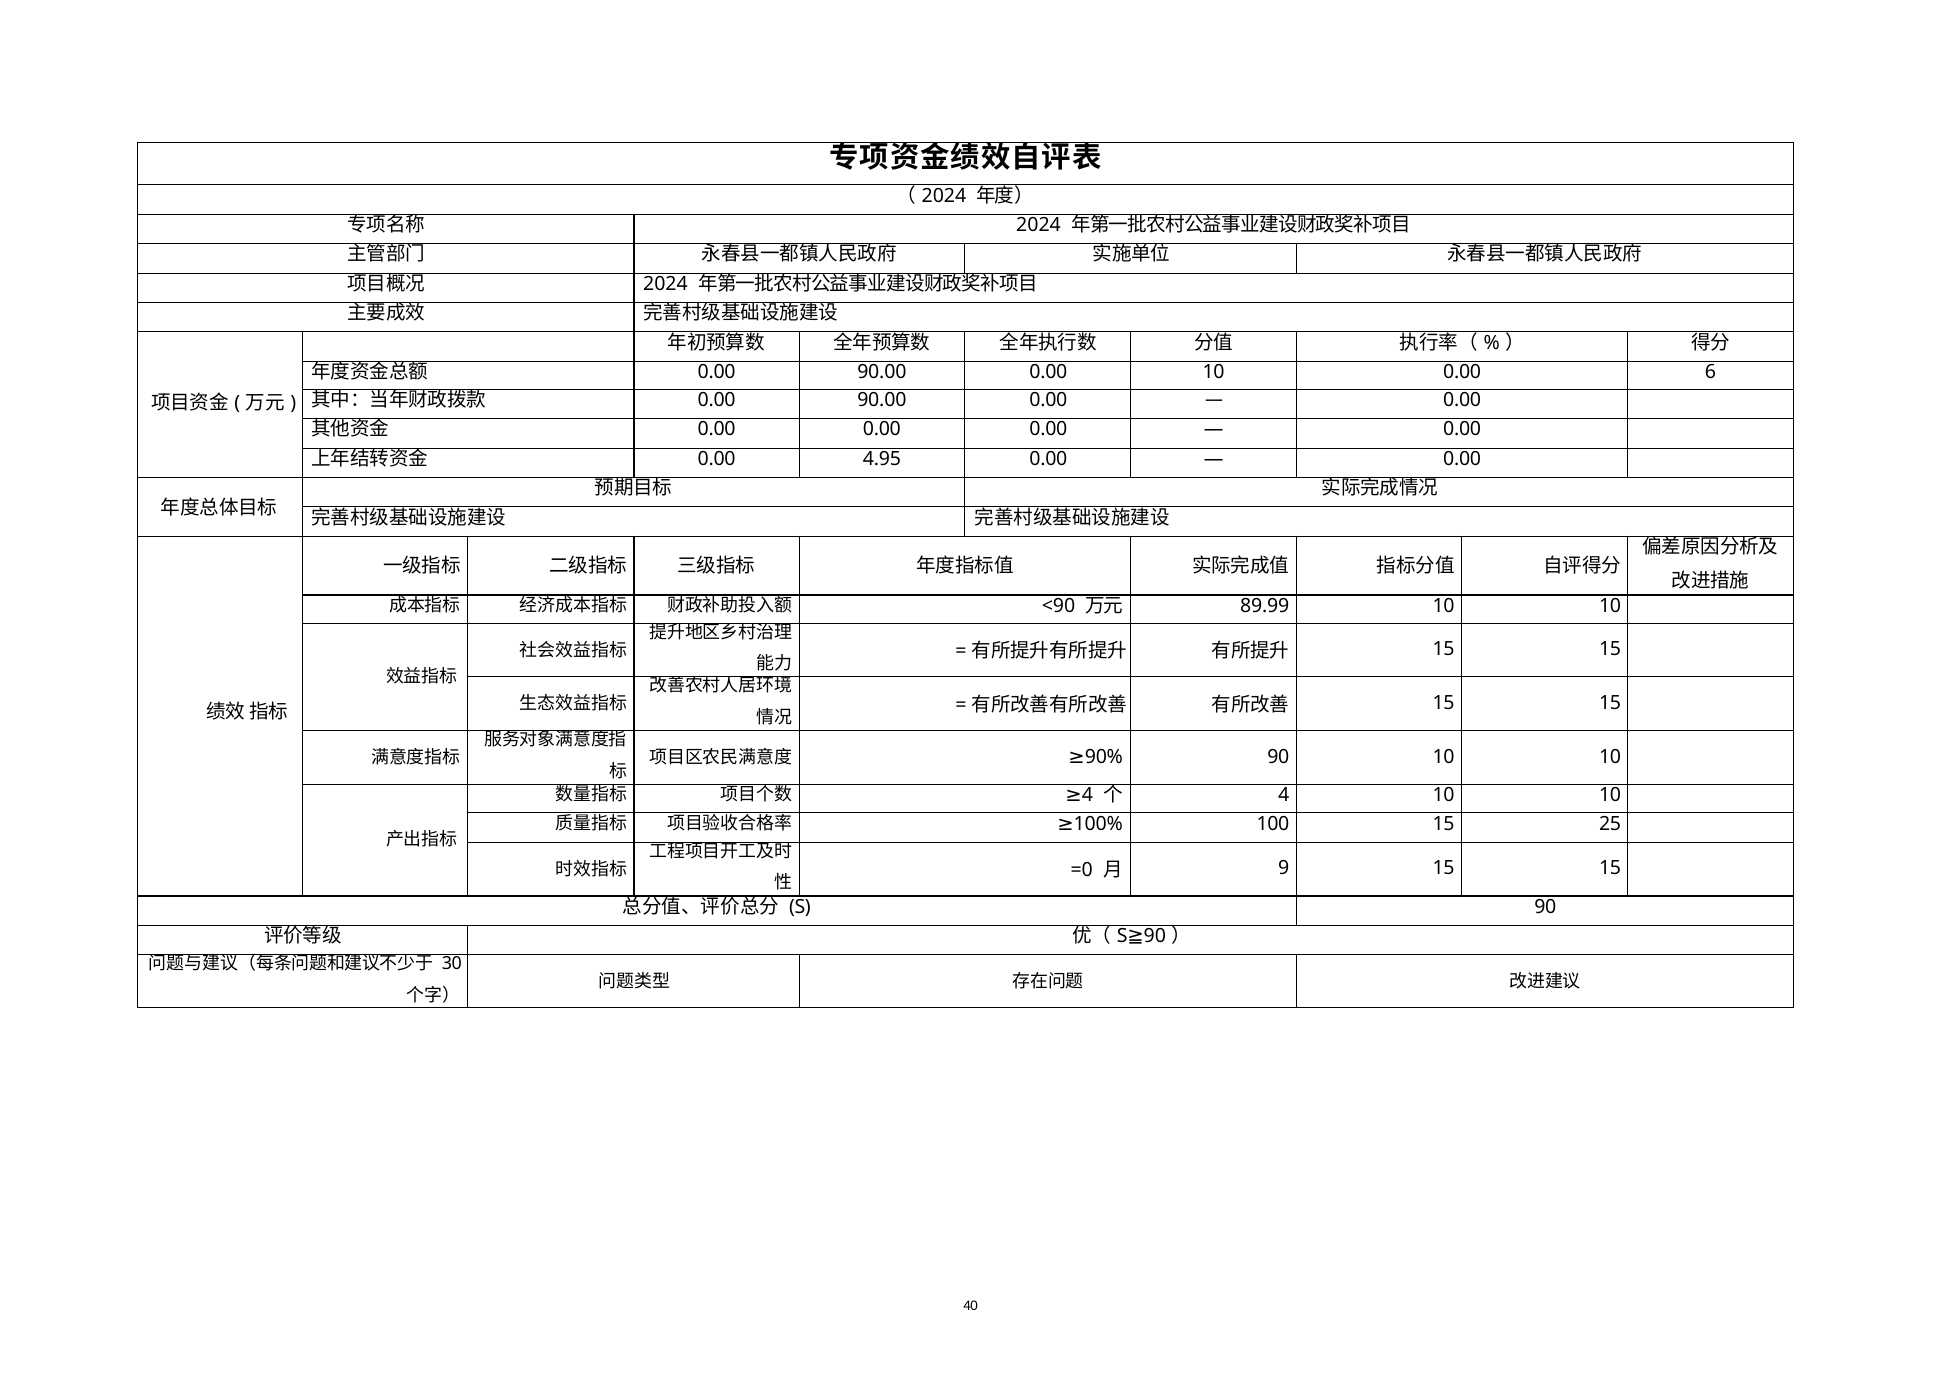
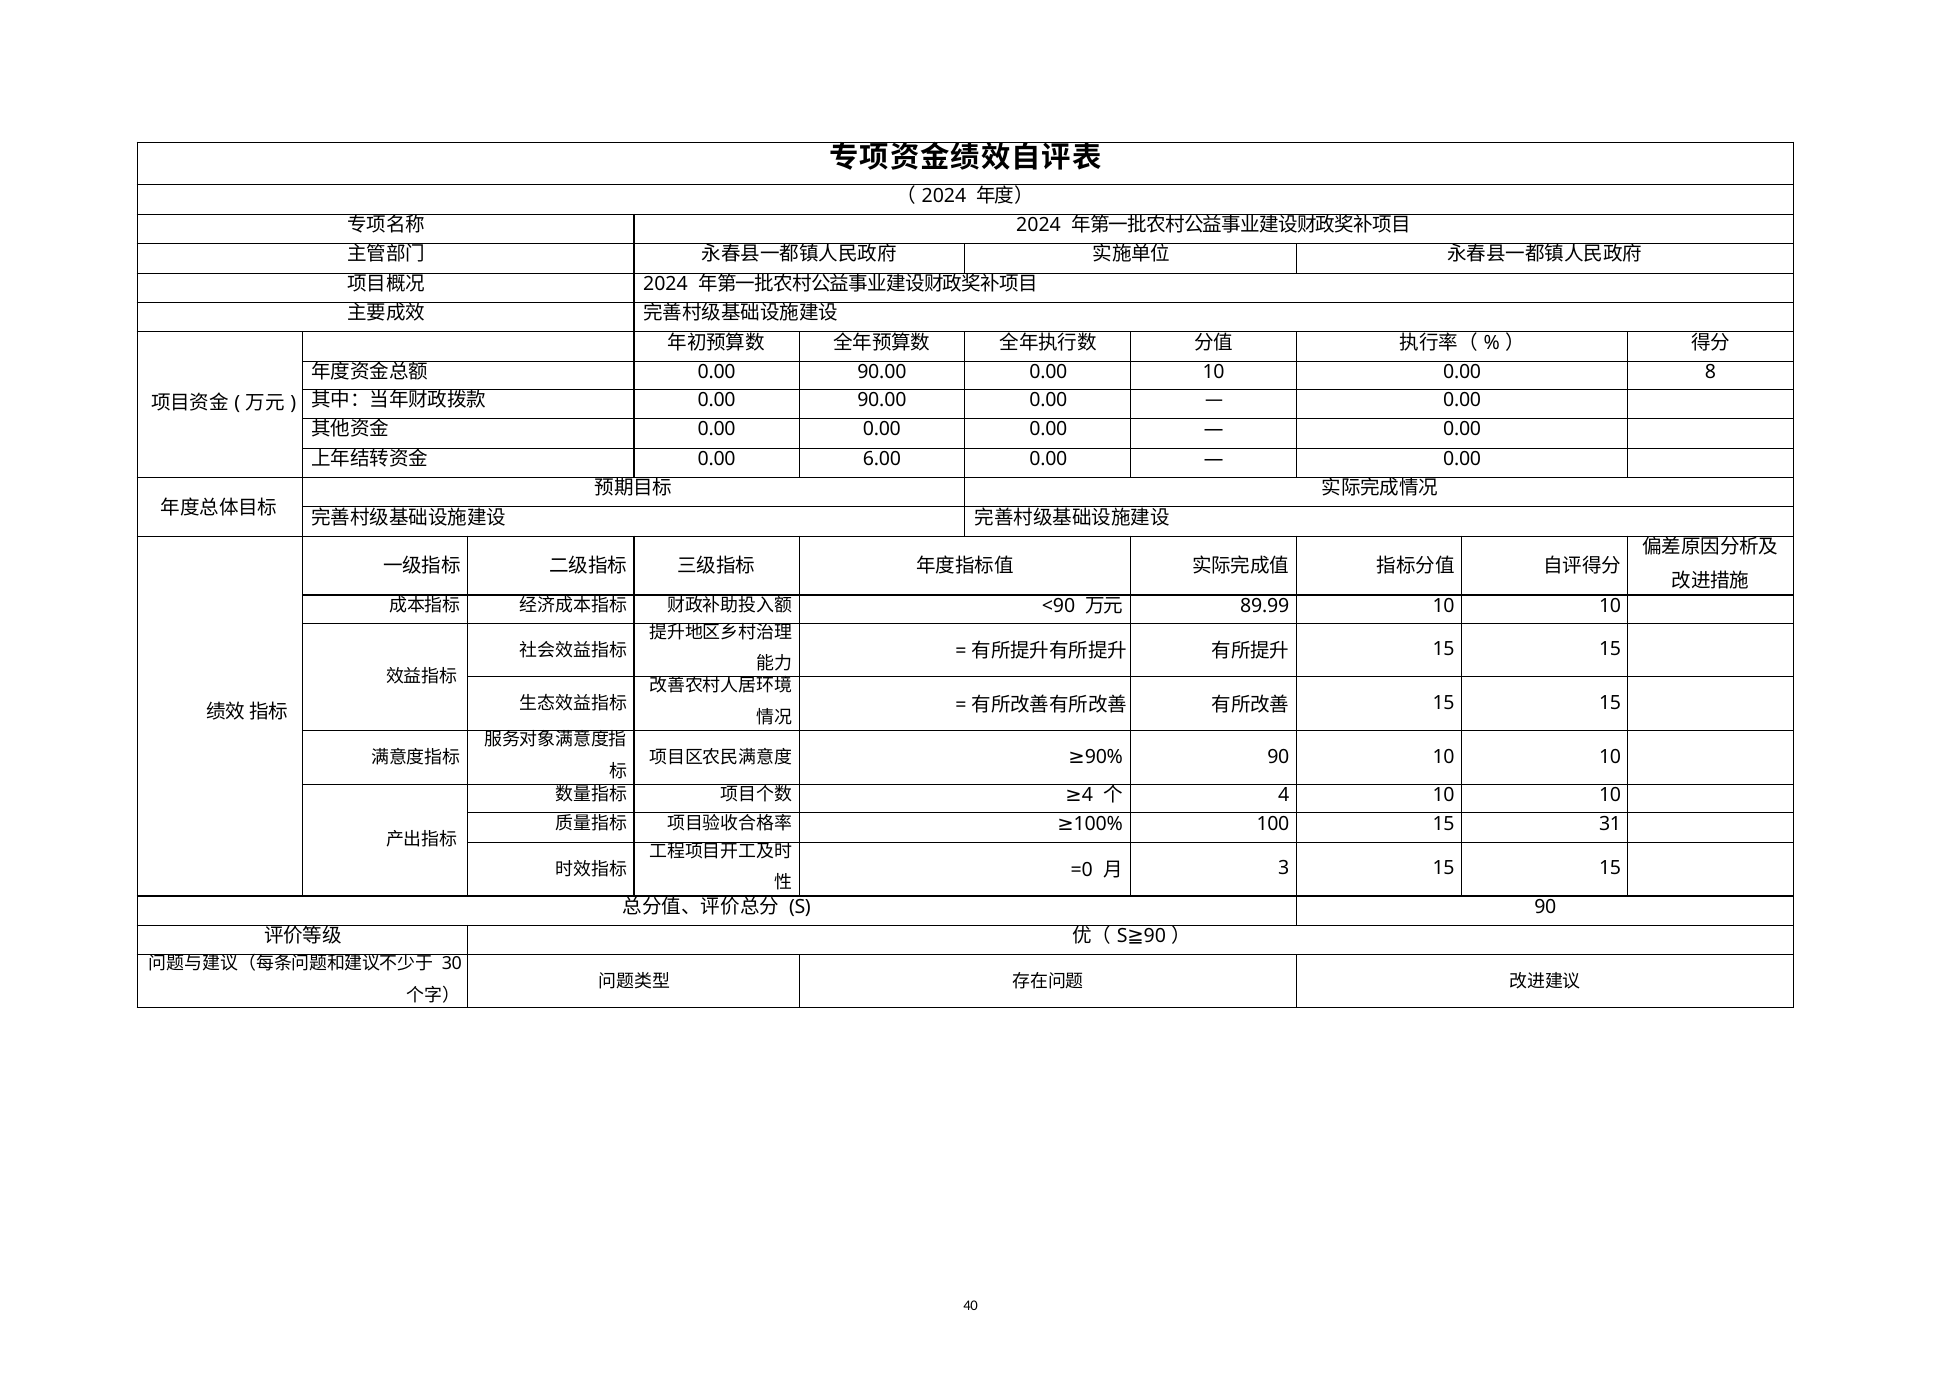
6: 6 -> 8 (1711, 372)
4.95: 4.95 -> 6.00 (882, 459)
25: 25 -> 31 (1610, 823)
9: 9 -> 3 (1284, 868)
